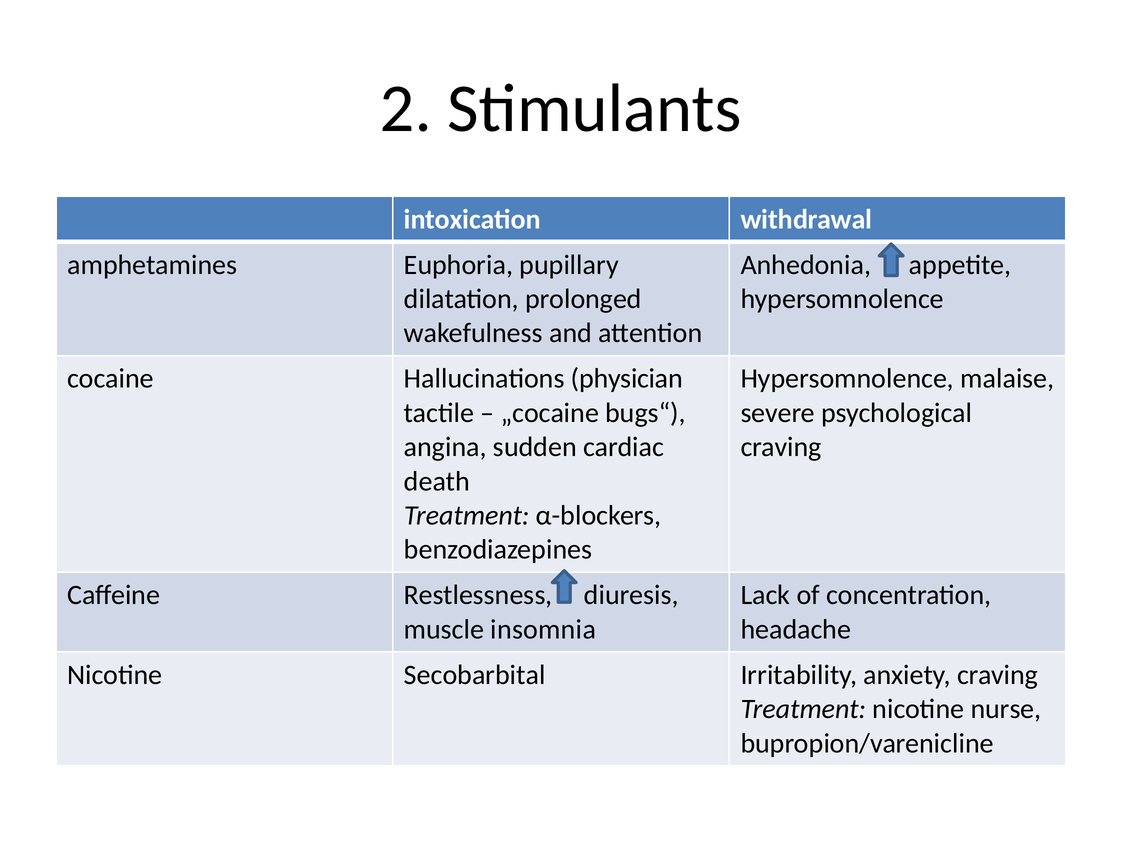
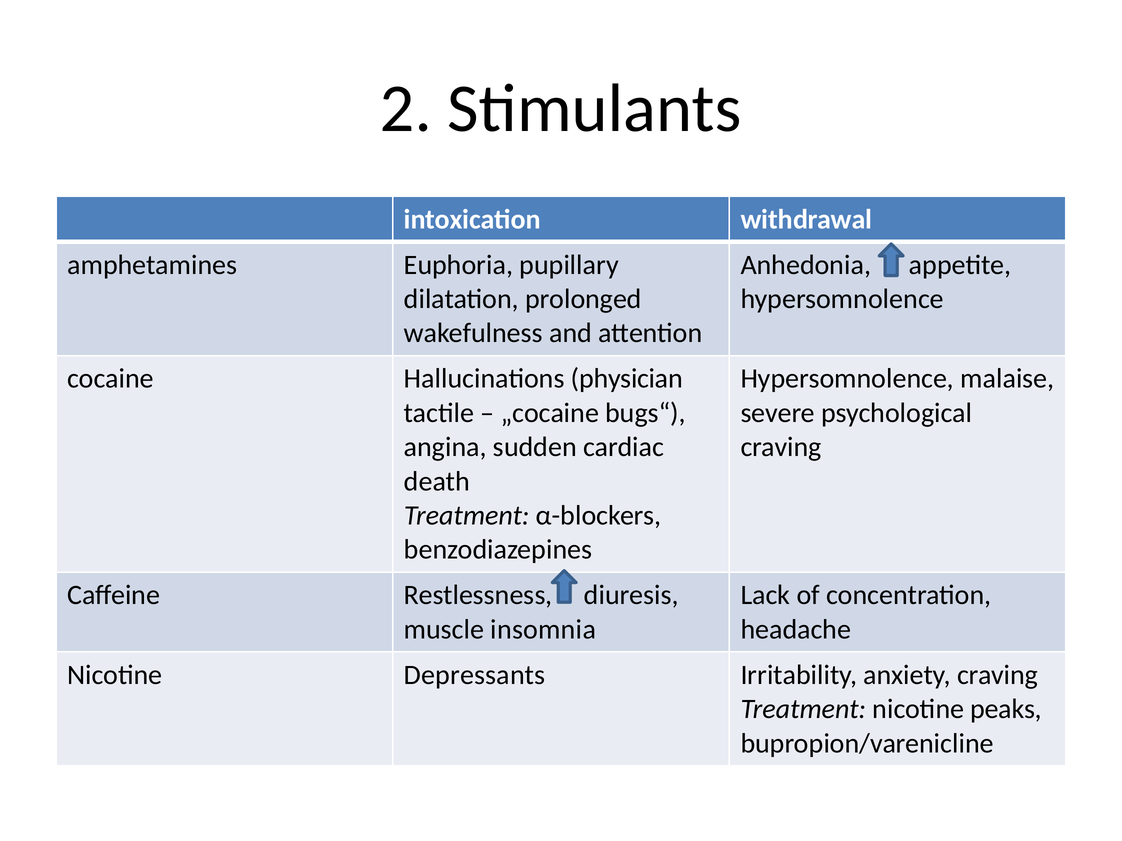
Secobarbital: Secobarbital -> Depressants (475, 675)
nurse: nurse -> peaks (1006, 710)
